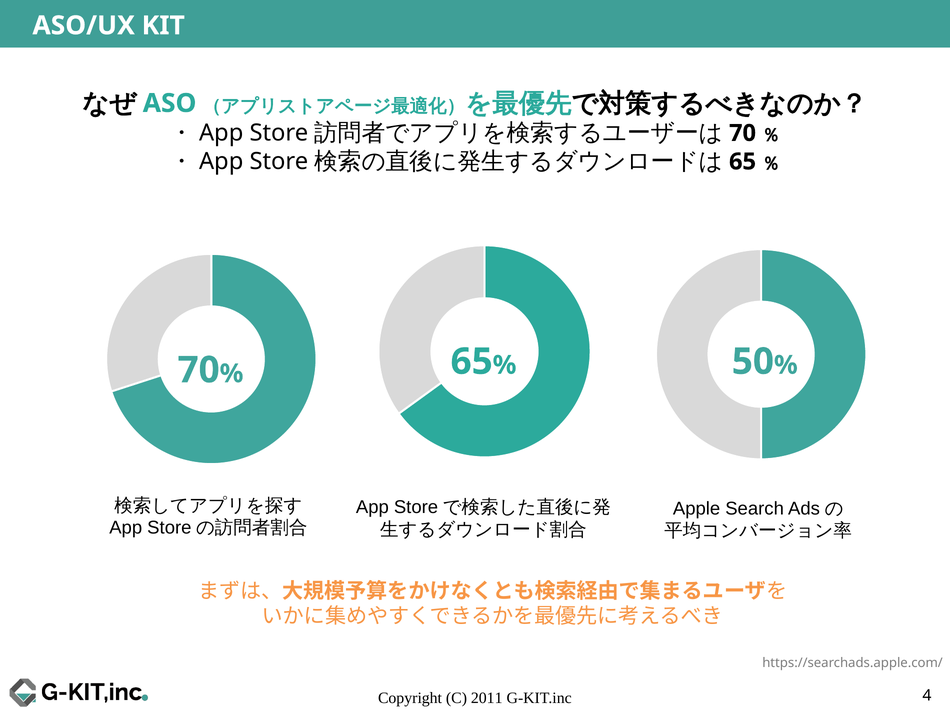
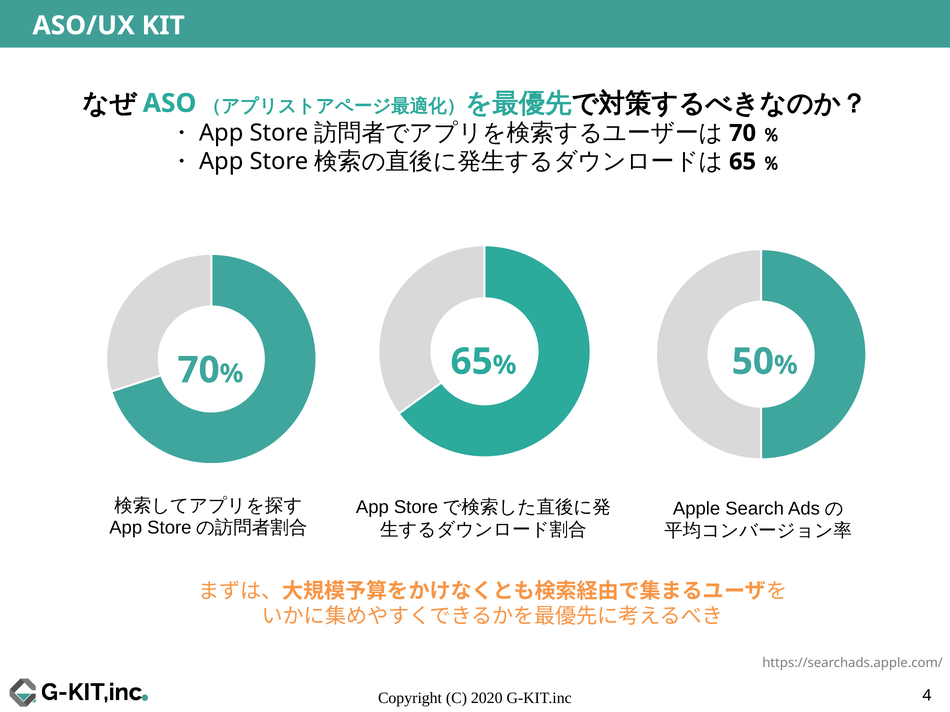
2011: 2011 -> 2020 (487, 698)
